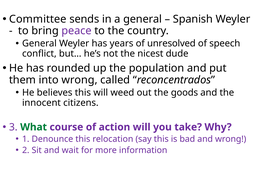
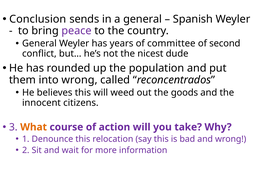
Committee: Committee -> Conclusion (38, 19)
unresolved: unresolved -> committee (171, 43)
speech: speech -> second (225, 43)
What colour: green -> orange (34, 127)
